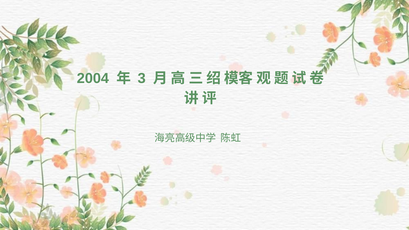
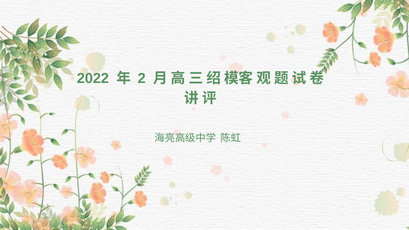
2004: 2004 -> 2022 (93, 78)
3: 3 -> 2 (142, 78)
